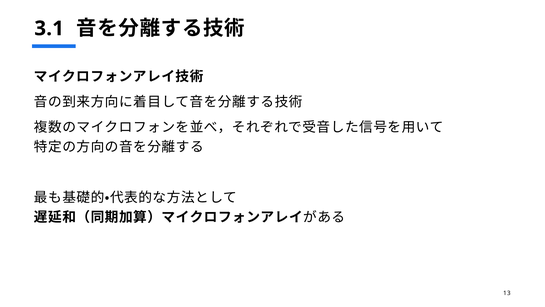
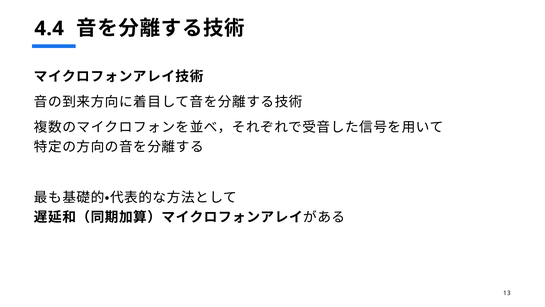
3.1: 3.1 -> 4.4 (49, 28)
